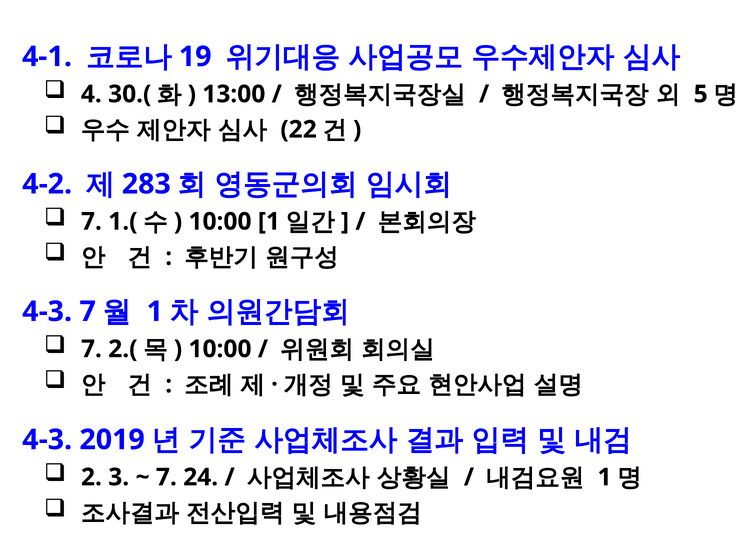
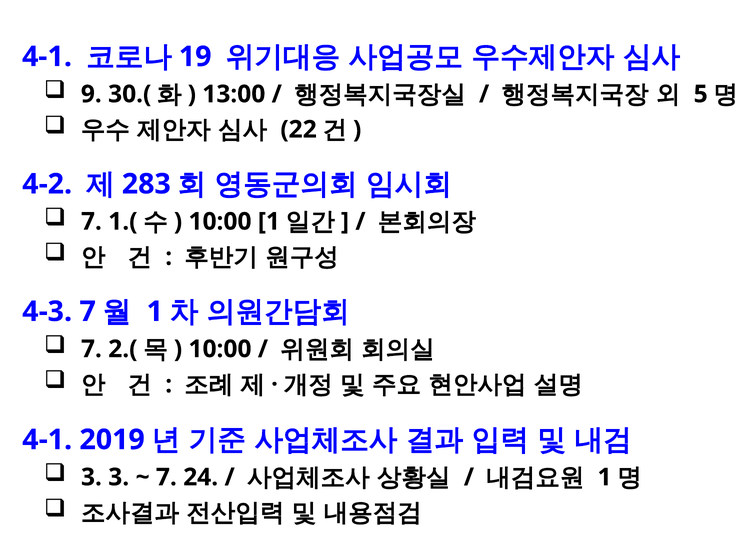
4: 4 -> 9 (91, 94)
4-3: 4-3 -> 4-1 (47, 440)
2: 2 -> 3 (91, 477)
